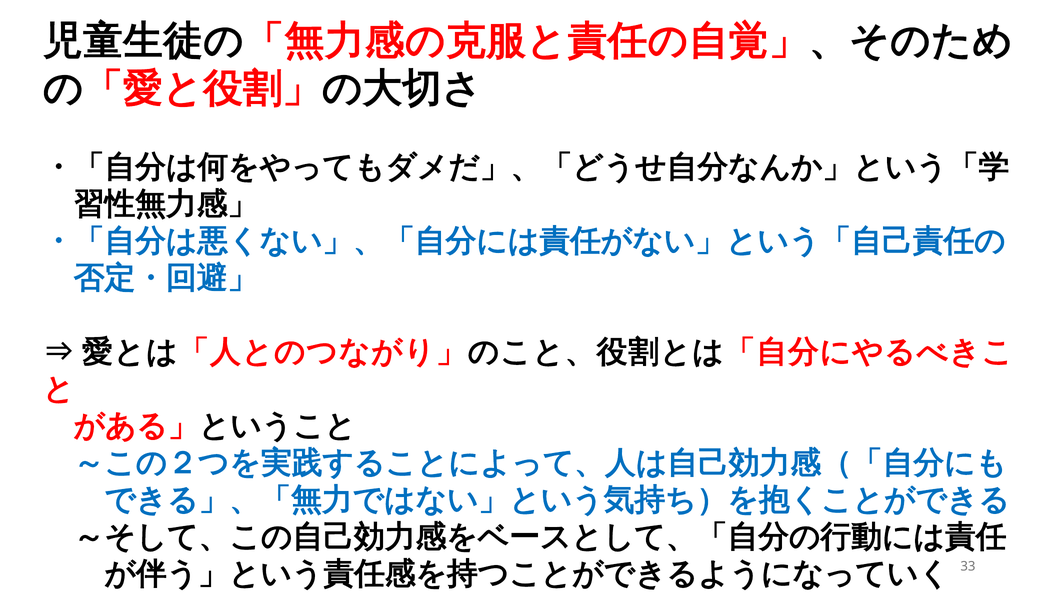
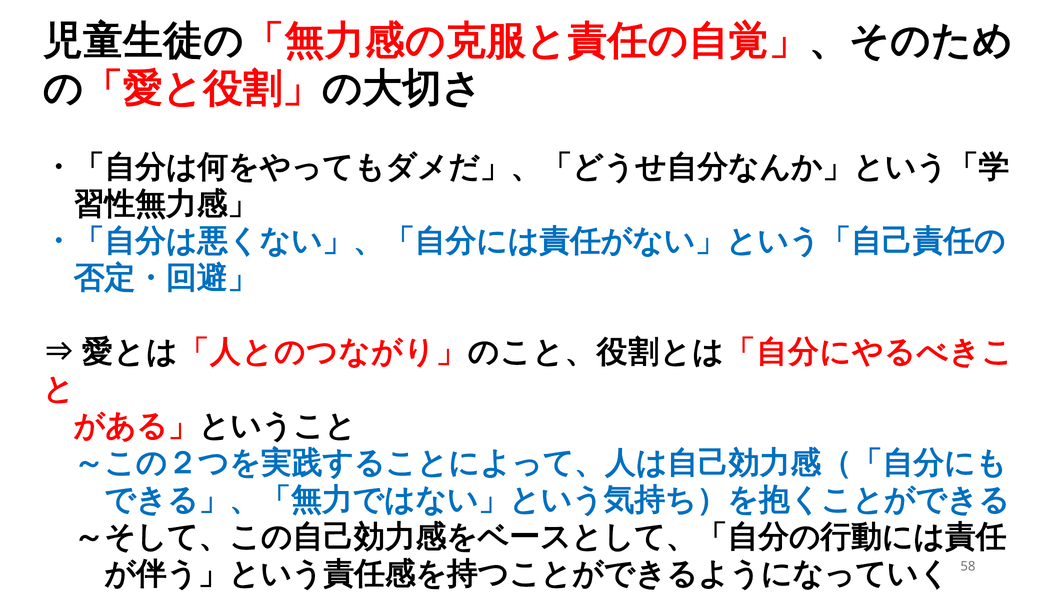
33: 33 -> 58 (968, 566)
